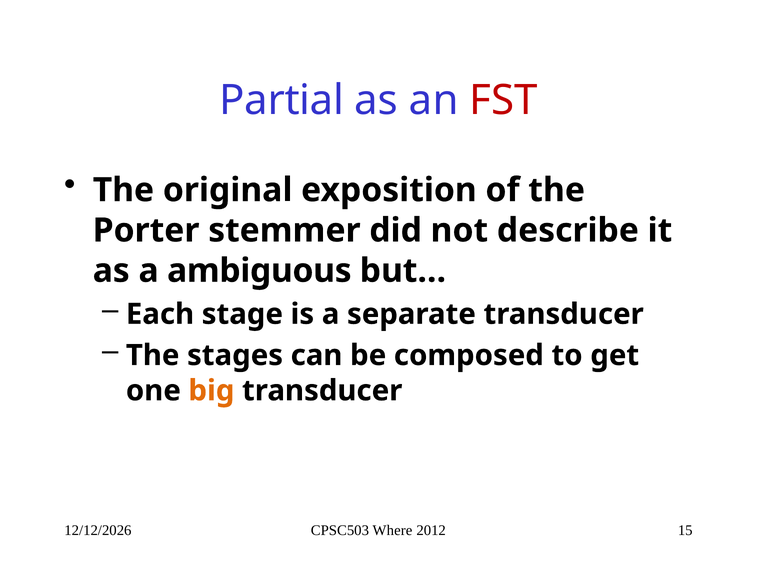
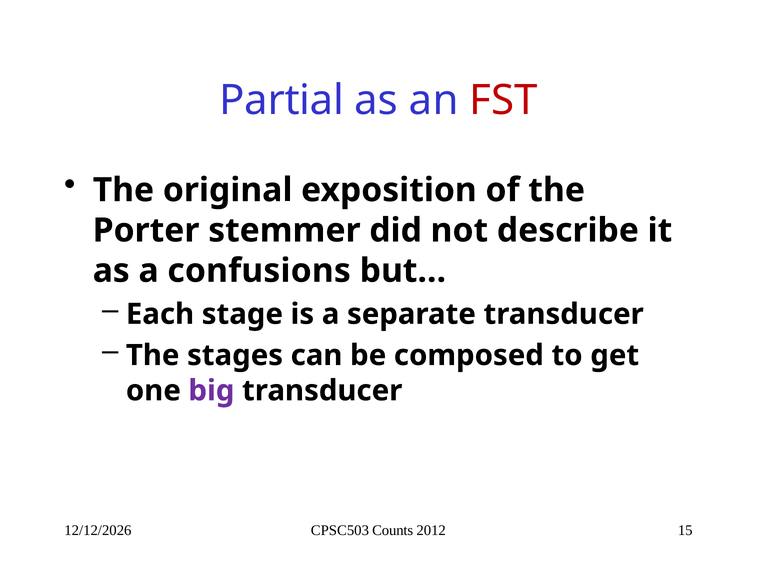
ambiguous: ambiguous -> confusions (259, 271)
big colour: orange -> purple (211, 391)
Where: Where -> Counts (393, 531)
